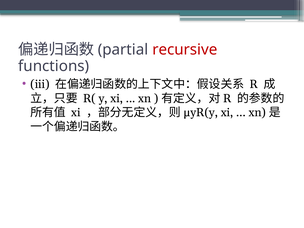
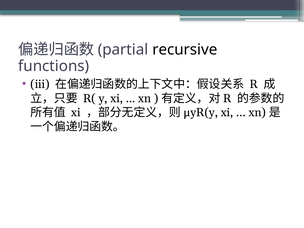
recursive colour: red -> black (185, 50)
